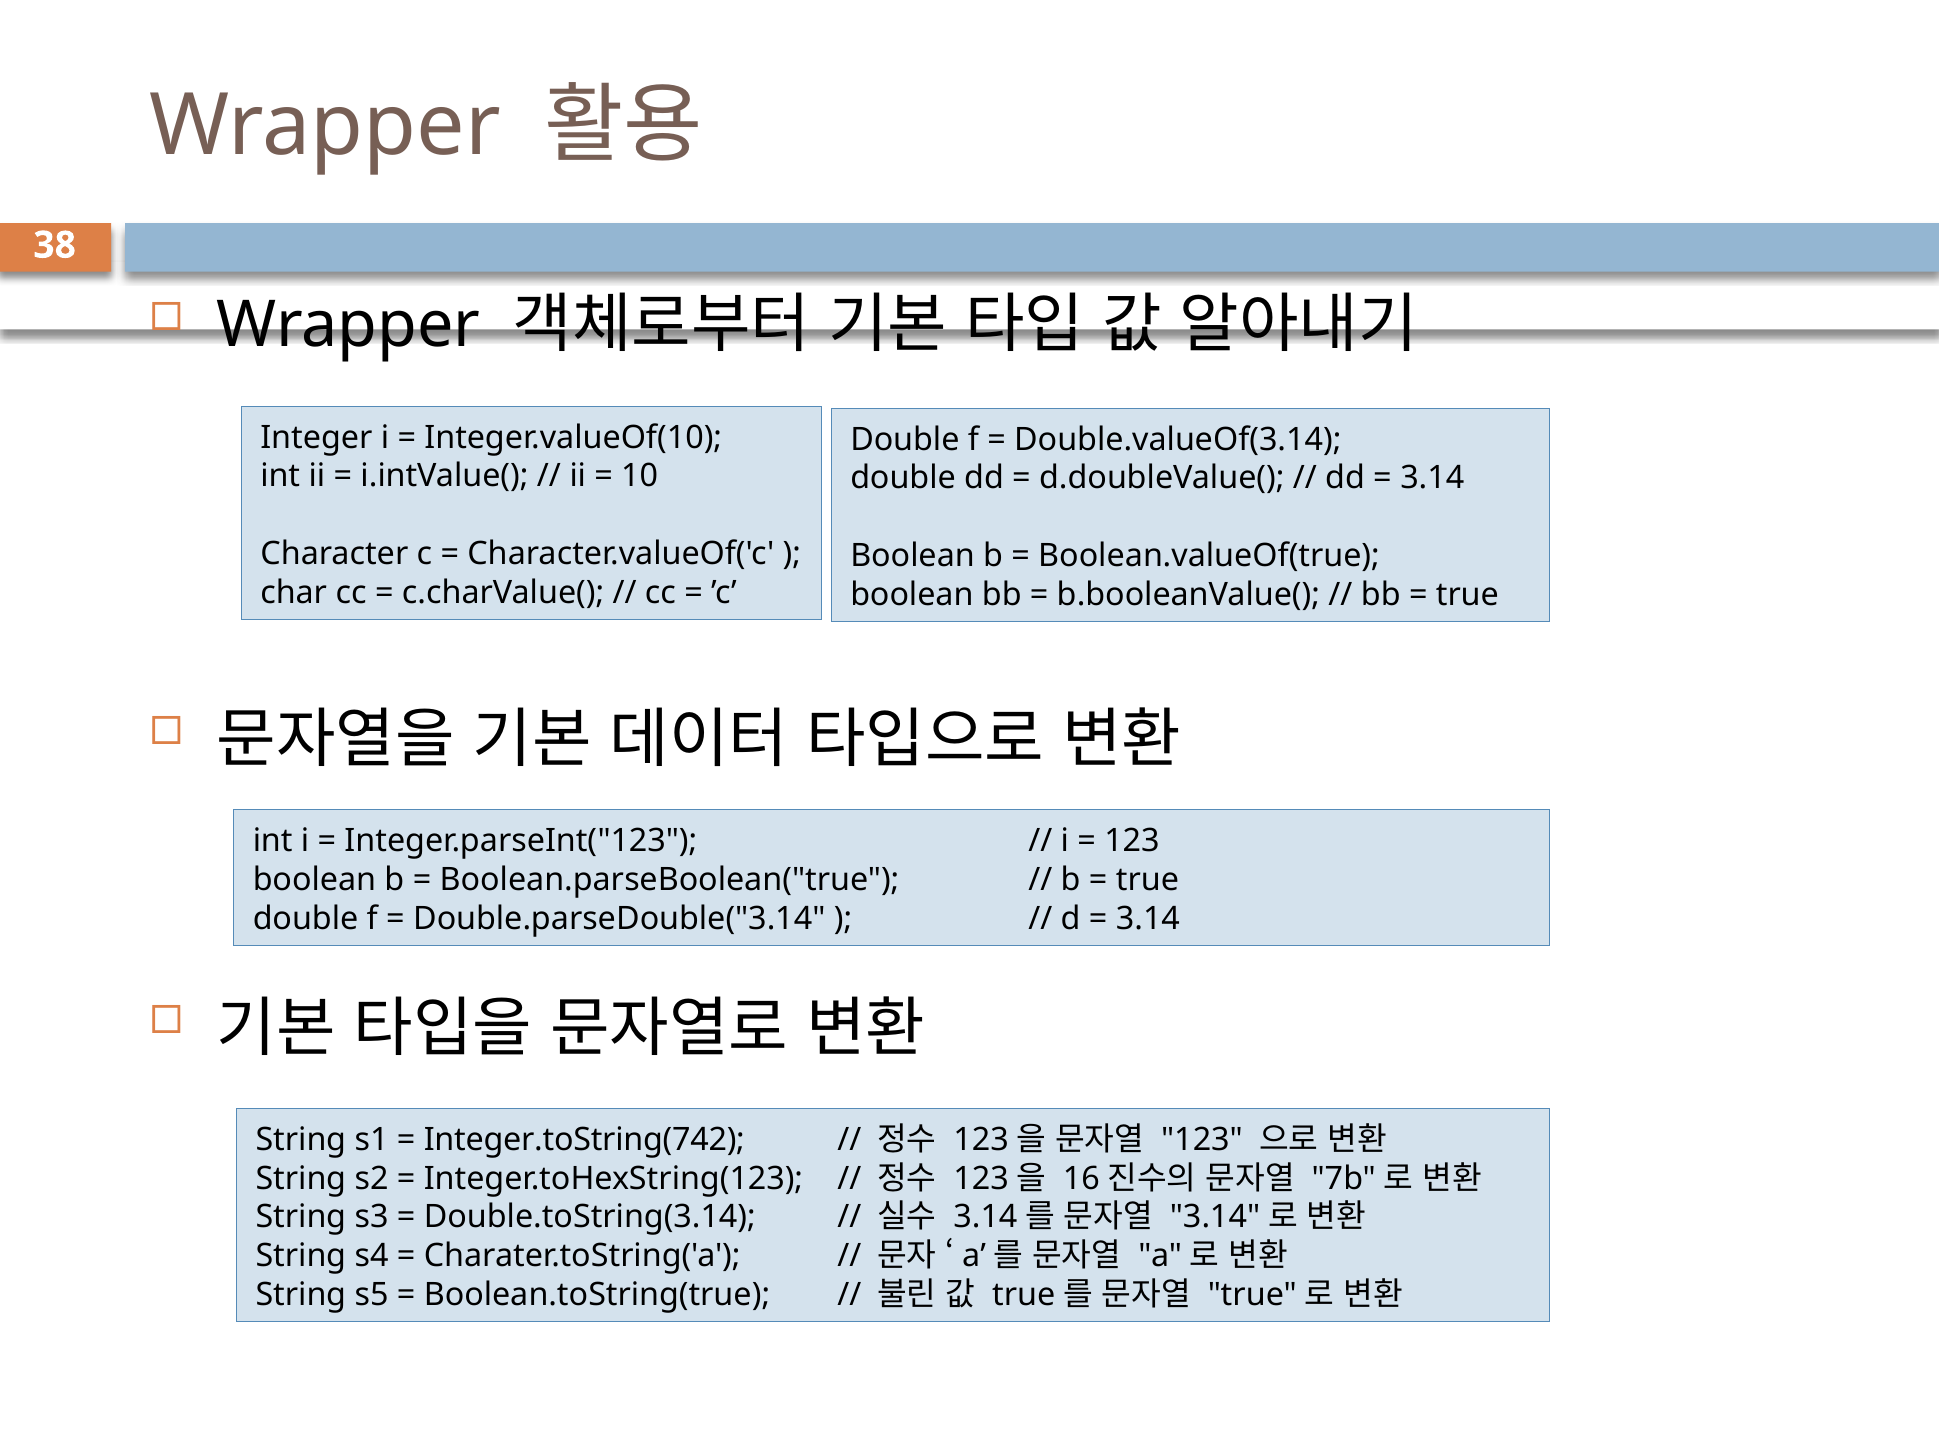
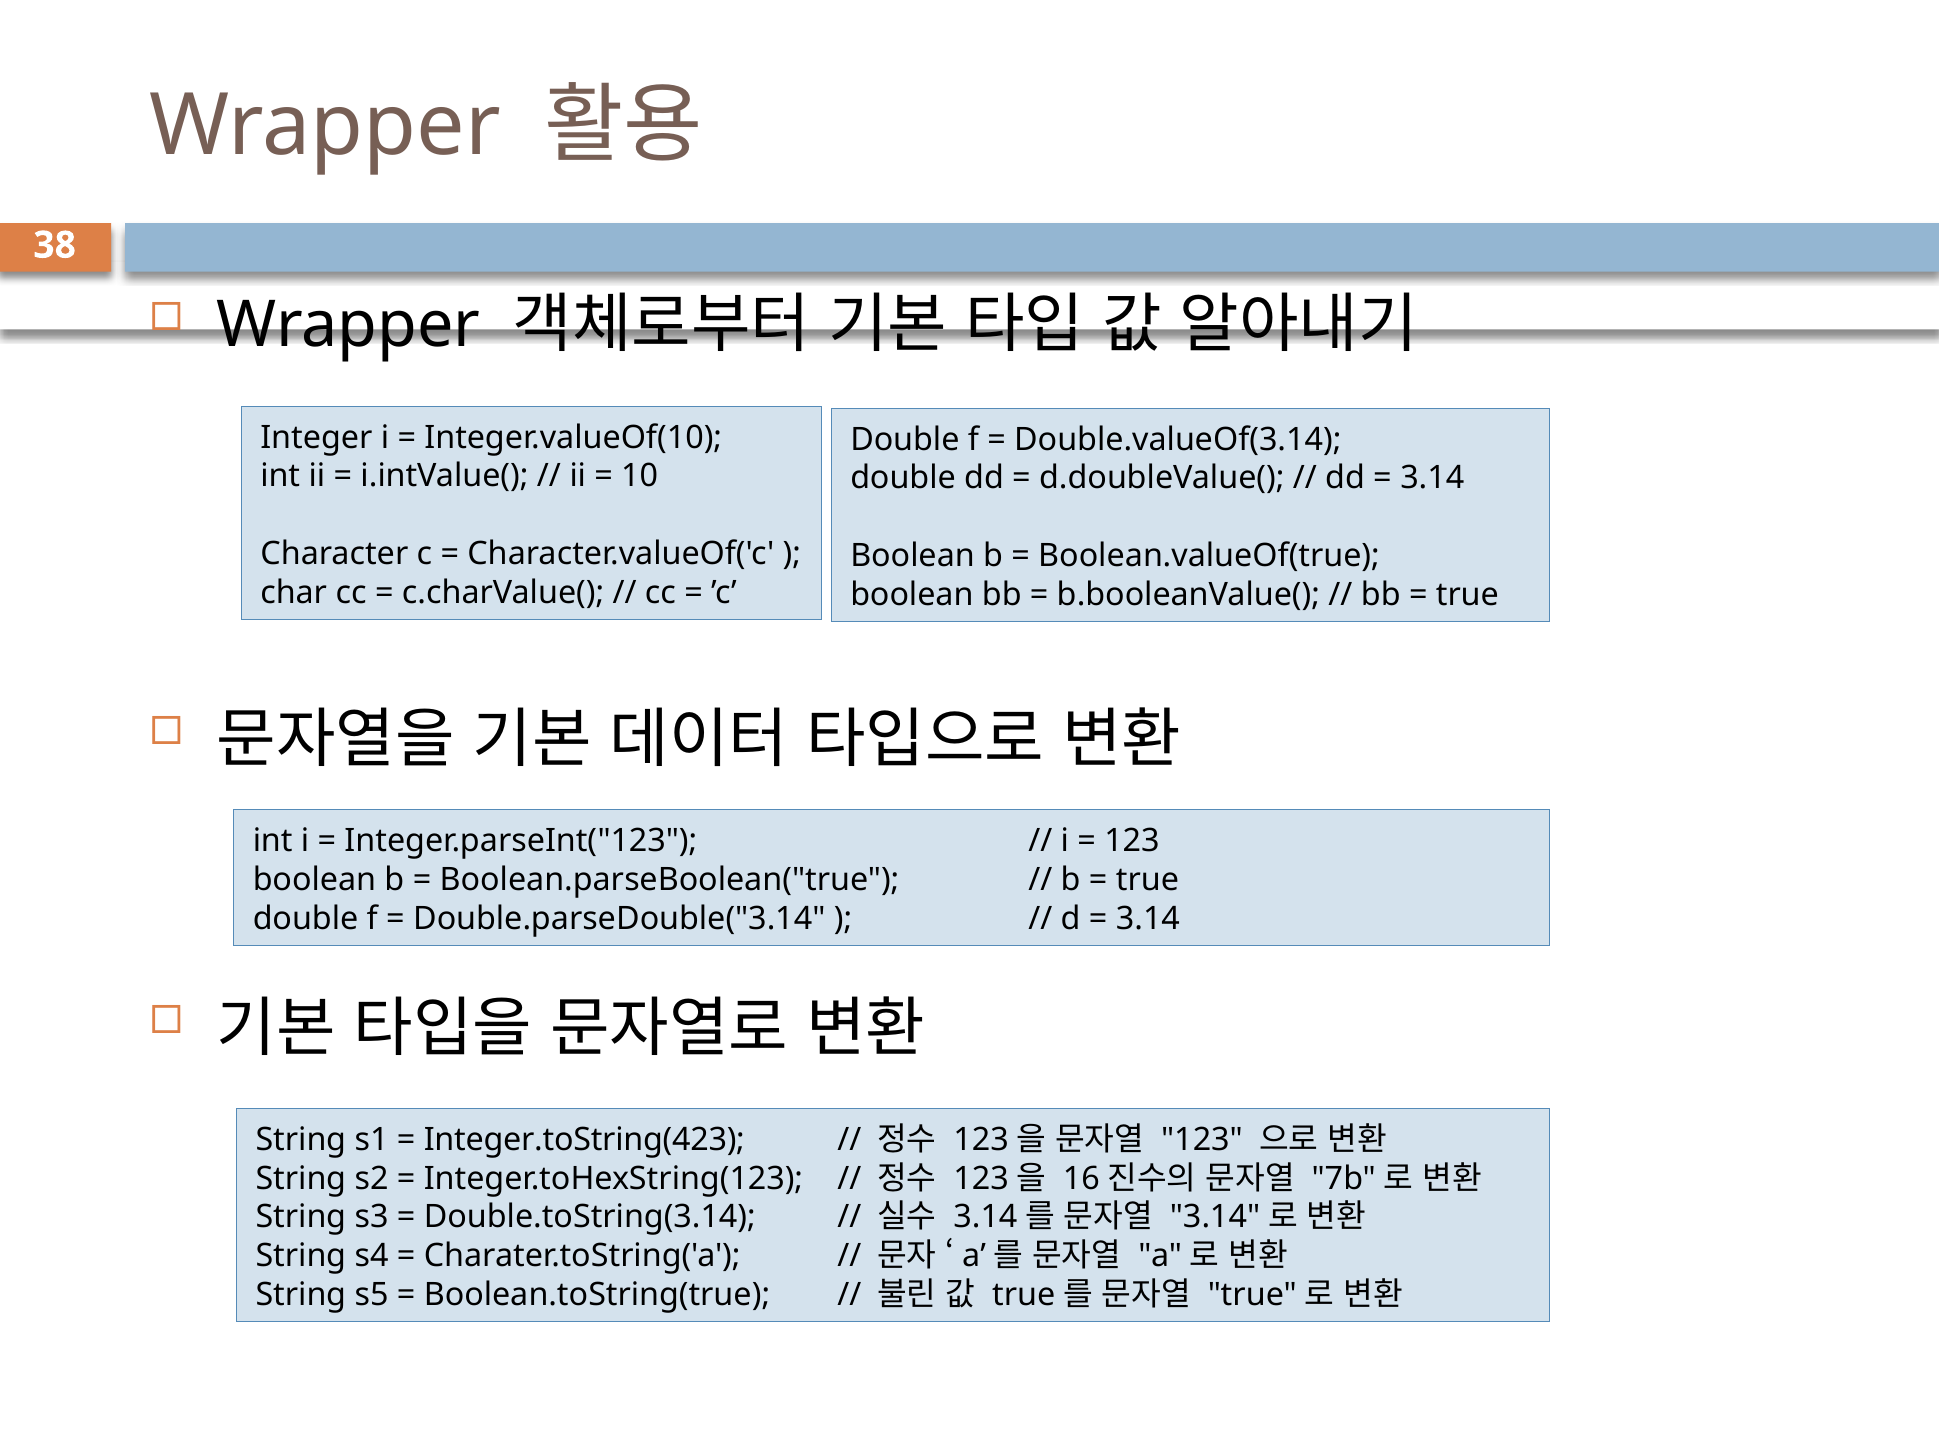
Integer.toString(742: Integer.toString(742 -> Integer.toString(423 (584, 1140)
